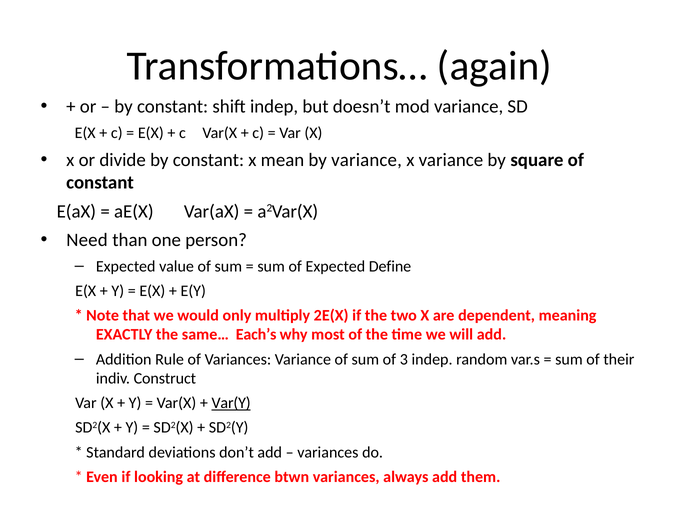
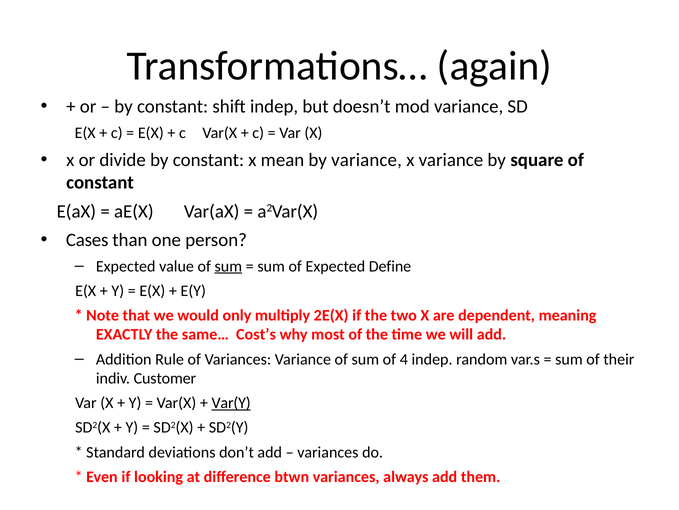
Need: Need -> Cases (87, 240)
sum underline: none -> present (228, 266)
Each’s: Each’s -> Cost’s (256, 334)
3: 3 -> 4 (404, 359)
Construct: Construct -> Customer (165, 378)
